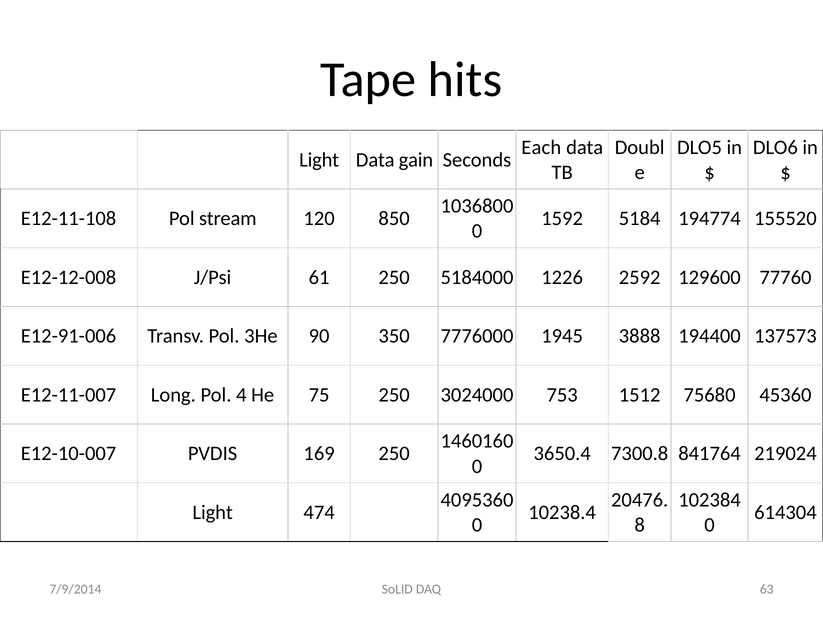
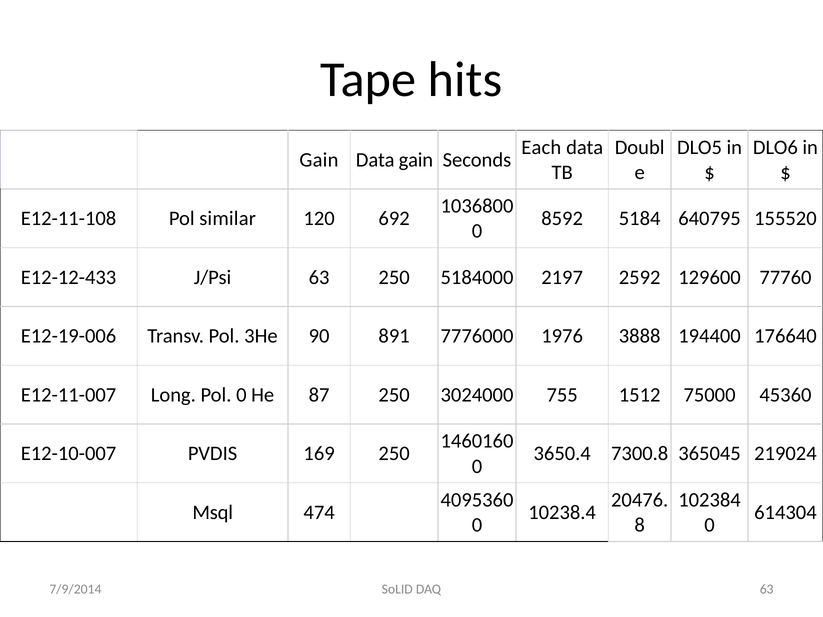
Light: Light -> Gain (319, 160)
stream: stream -> similar (228, 219)
850: 850 -> 692 (394, 219)
1592: 1592 -> 8592 (562, 219)
194774: 194774 -> 640795 (710, 219)
E12-12-008: E12-12-008 -> E12-12-433 (69, 278)
J/Psi 61: 61 -> 63 (319, 278)
1226: 1226 -> 2197 (562, 278)
E12-91-006: E12-91-006 -> E12-19-006 (69, 336)
350: 350 -> 891 (394, 336)
1945: 1945 -> 1976 (562, 336)
137573: 137573 -> 176640 (785, 336)
Pol 4: 4 -> 0 (241, 395)
75: 75 -> 87 (319, 395)
753: 753 -> 755 (562, 395)
75680: 75680 -> 75000 (710, 395)
841764: 841764 -> 365045 (710, 454)
Light: Light -> Msql (213, 513)
